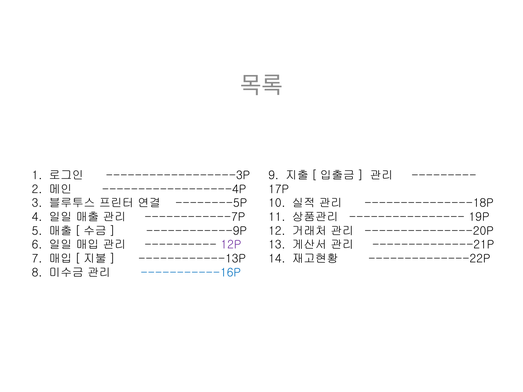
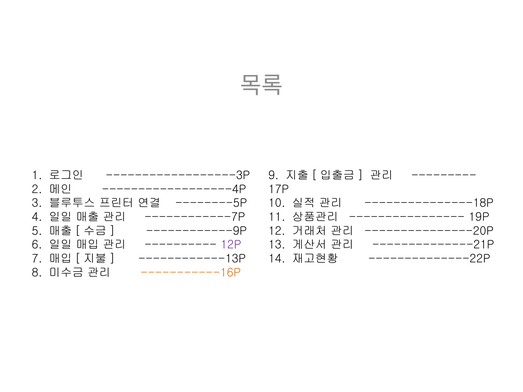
-----------16P colour: blue -> orange (191, 273)
